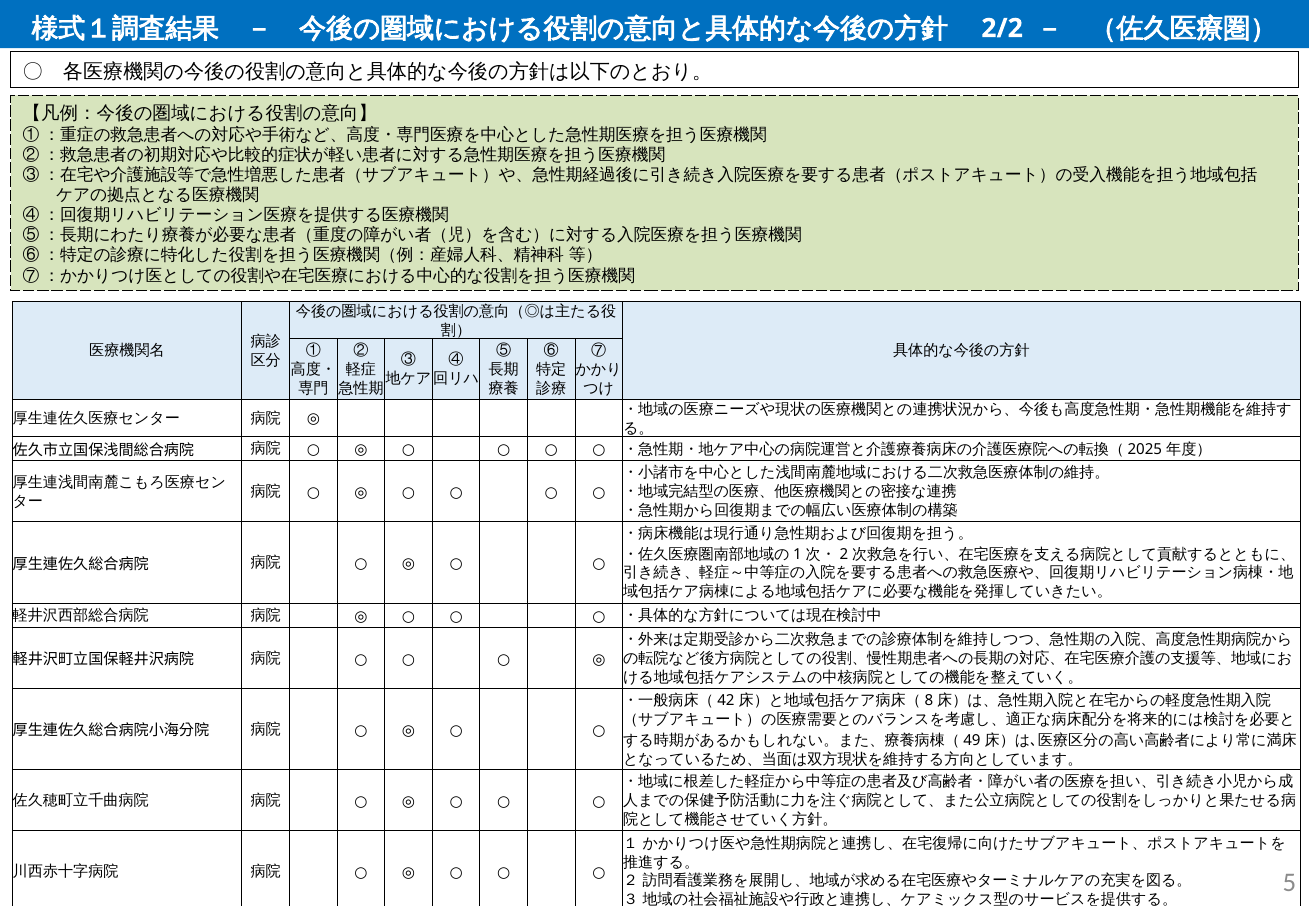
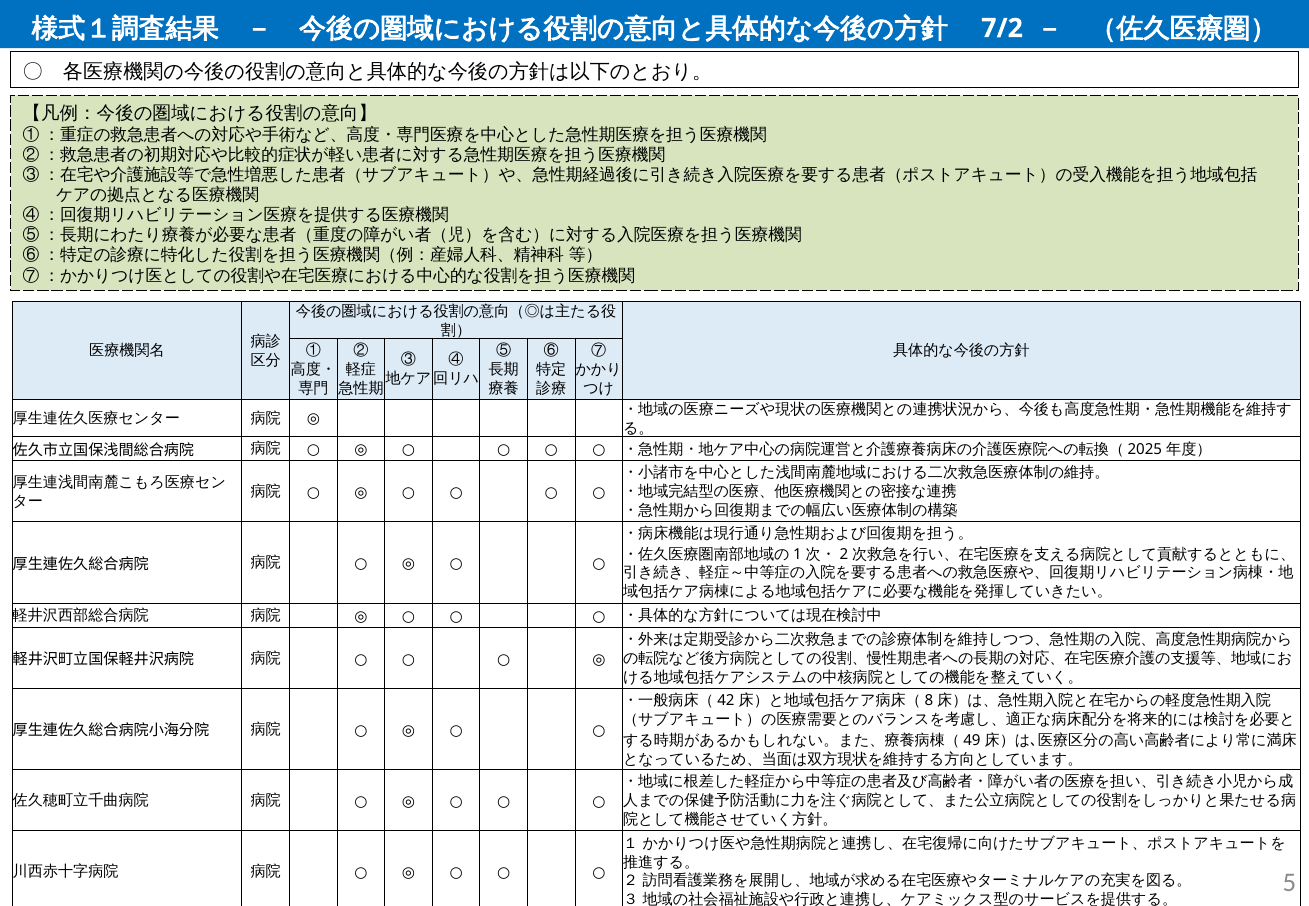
2/2: 2/2 -> 7/2 (1002, 28)
